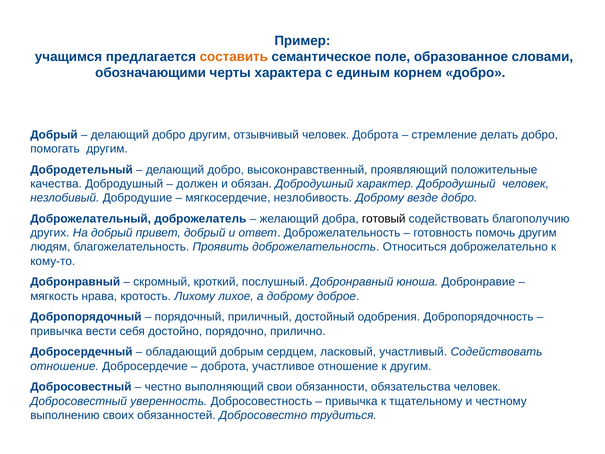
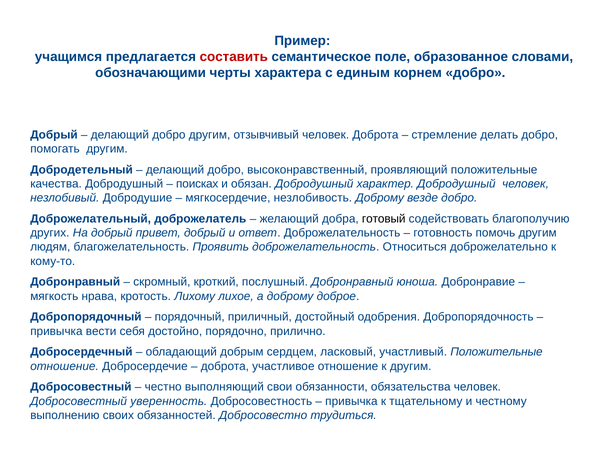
составить colour: orange -> red (234, 57)
должен: должен -> поисках (197, 184)
участливый Содействовать: Содействовать -> Положительные (497, 352)
